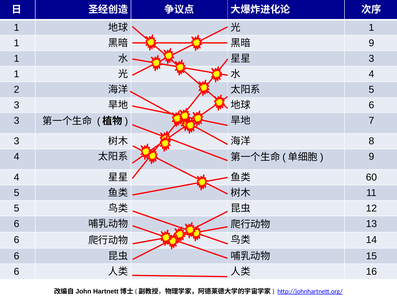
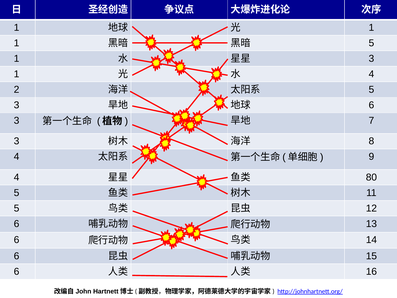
9: 9 -> 5 (371, 43)
60: 60 -> 80 (371, 177)
